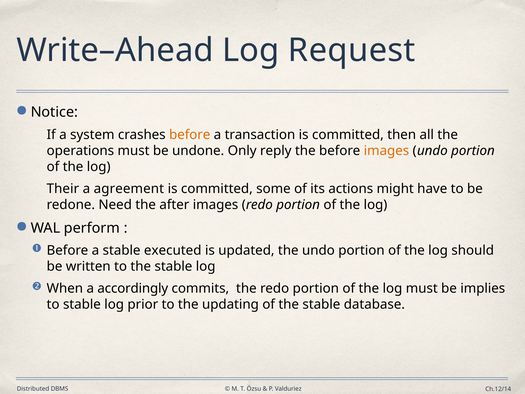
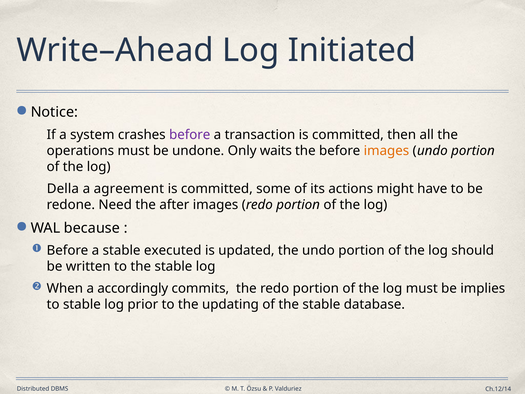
Request: Request -> Initiated (352, 50)
before colour: orange -> purple (190, 135)
reply: reply -> waits (276, 151)
Their: Their -> Della (63, 189)
perform: perform -> because (92, 228)
